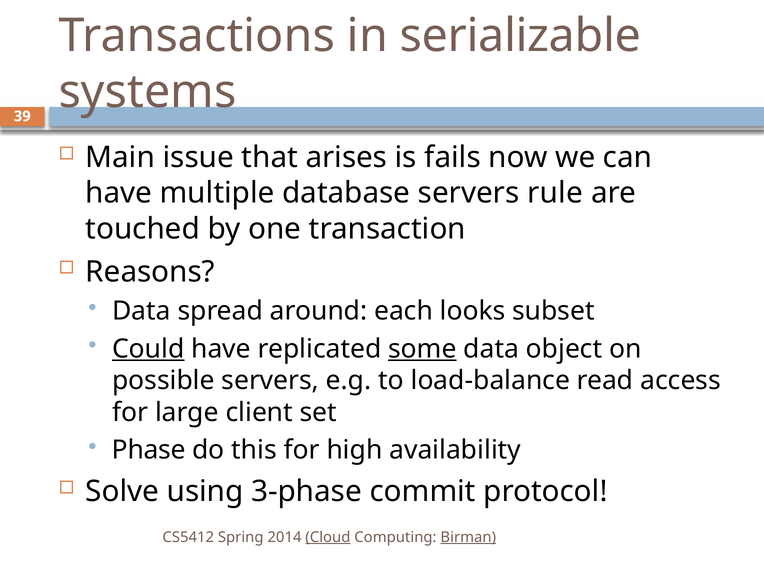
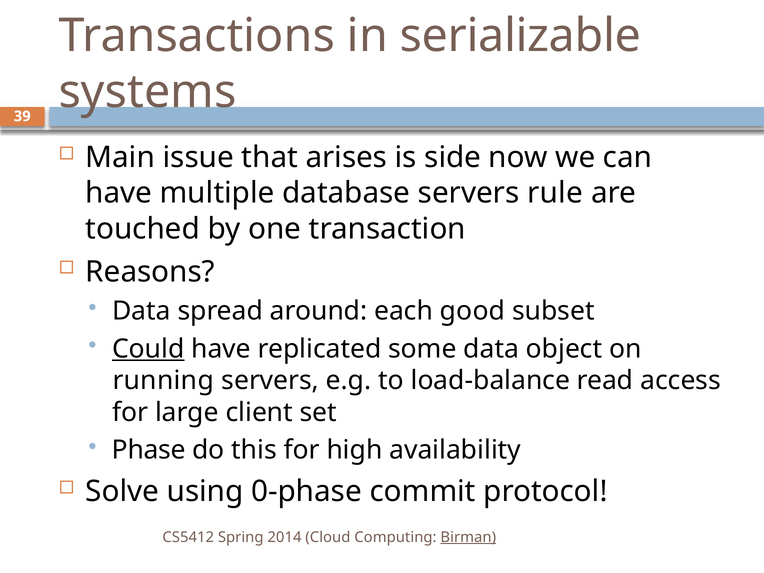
fails: fails -> side (453, 157)
looks: looks -> good (473, 311)
some underline: present -> none (422, 349)
possible: possible -> running (163, 381)
3-phase: 3-phase -> 0-phase (307, 492)
Cloud underline: present -> none (328, 537)
